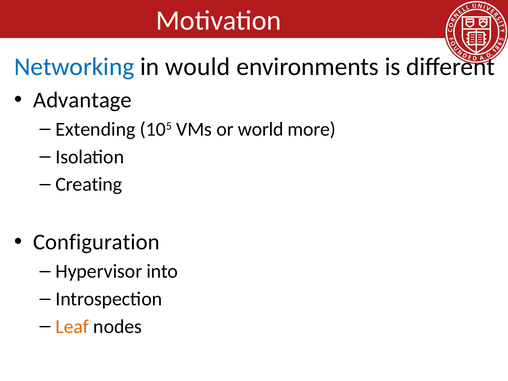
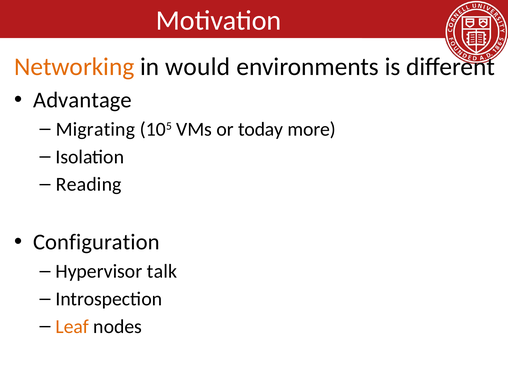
Networking colour: blue -> orange (74, 67)
Extending: Extending -> Migrating (95, 129)
world: world -> today (261, 129)
Creating: Creating -> Reading (89, 184)
into: into -> talk (162, 271)
